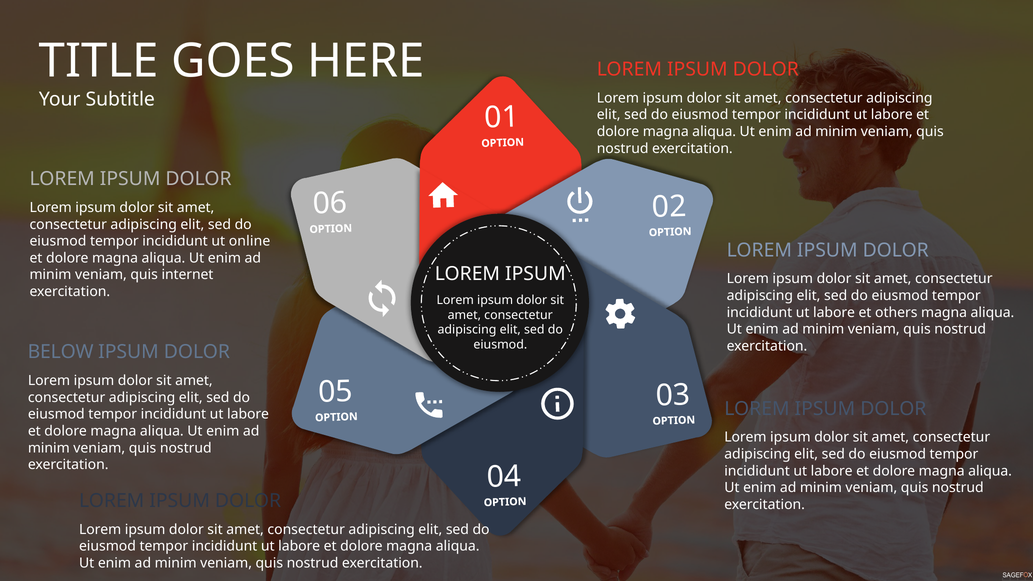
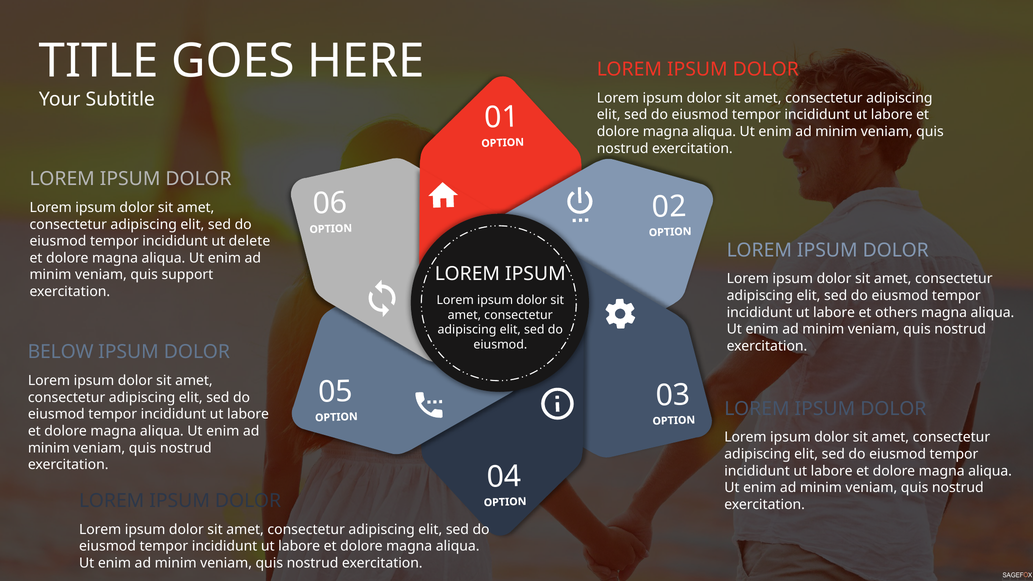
online: online -> delete (250, 241)
internet: internet -> support (187, 275)
